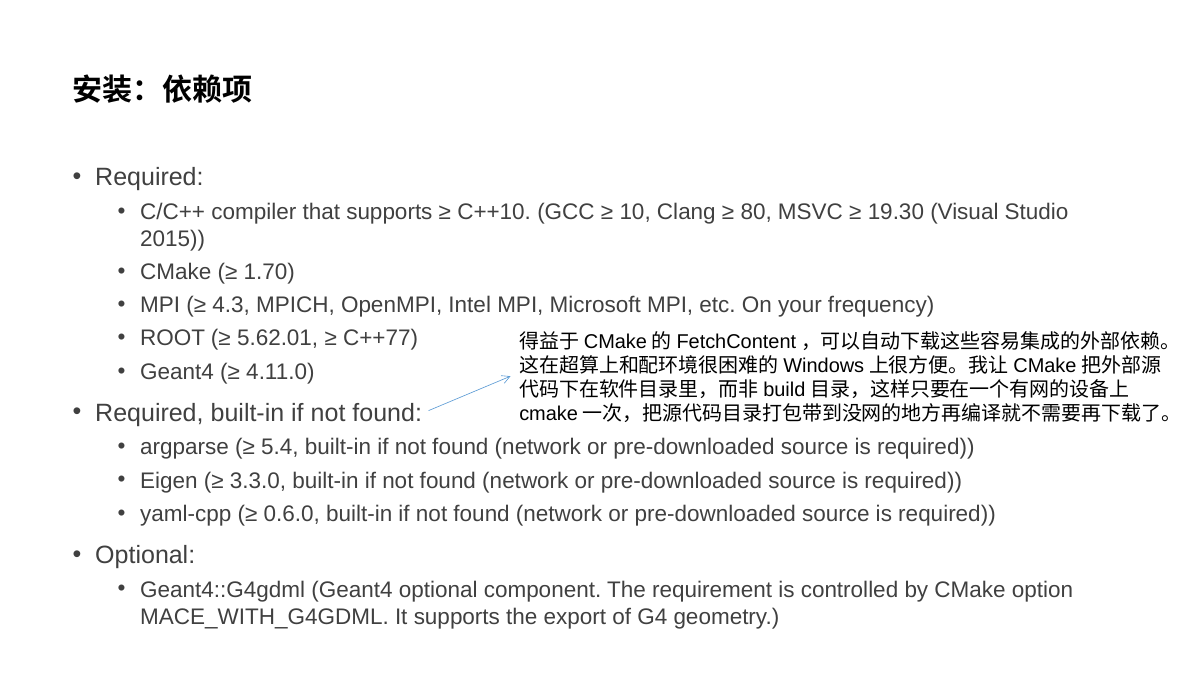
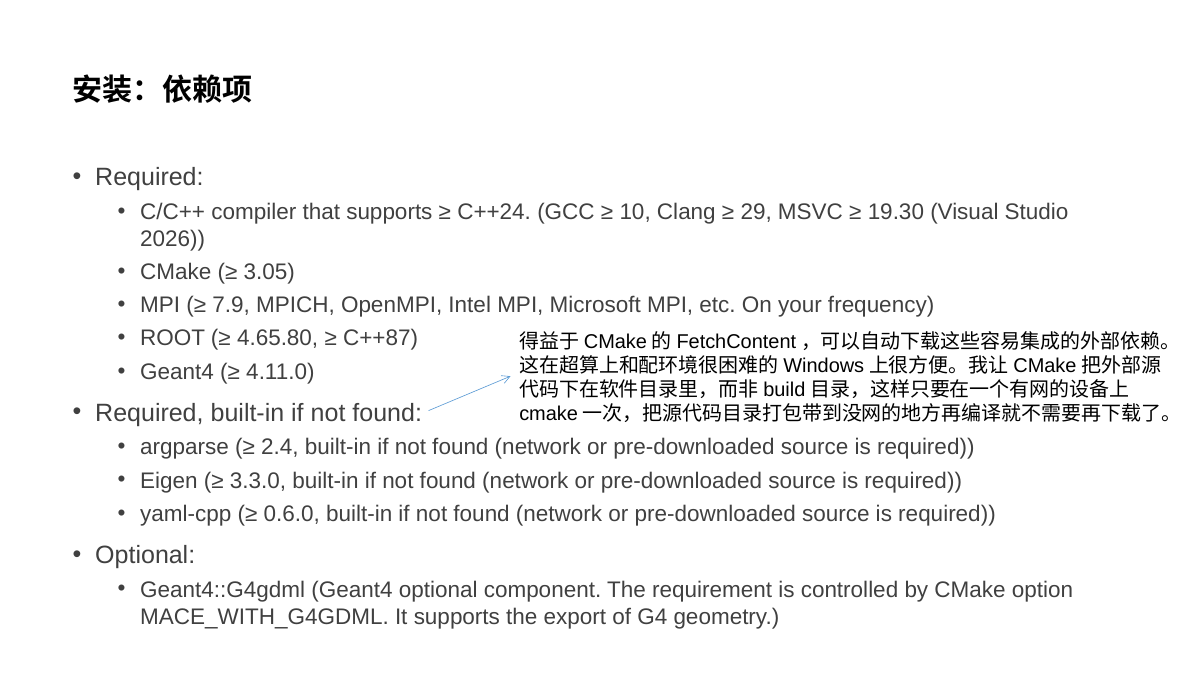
C++10: C++10 -> C++24 (494, 212)
80: 80 -> 29 (756, 212)
2015: 2015 -> 2026 (173, 239)
1.70: 1.70 -> 3.05 (269, 272)
4.3: 4.3 -> 7.9 (231, 305)
5.62.01: 5.62.01 -> 4.65.80 (278, 339)
C++77: C++77 -> C++87 (381, 339)
5.4: 5.4 -> 2.4 (280, 448)
